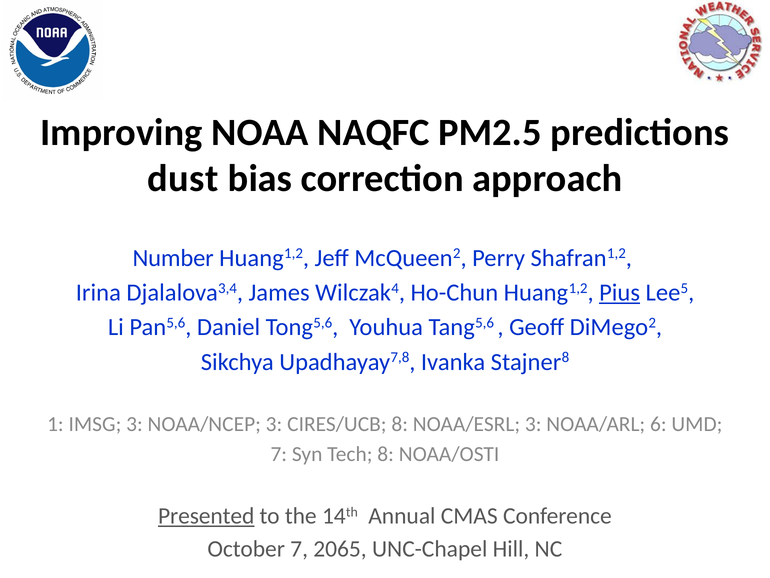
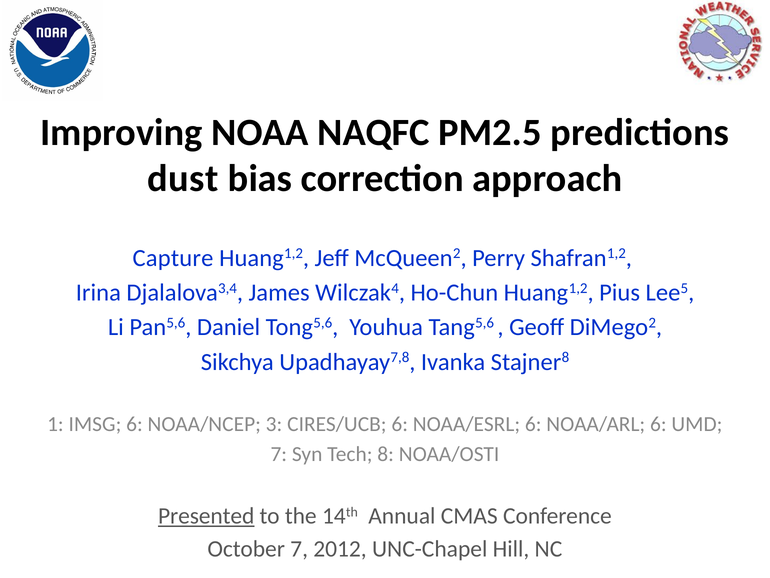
Number: Number -> Capture (173, 258)
Pius underline: present -> none (620, 292)
IMSG 3: 3 -> 6 (134, 424)
CIRES/UCB 8: 8 -> 6 (400, 424)
NOAA/ESRL 3: 3 -> 6 (533, 424)
2065: 2065 -> 2012 (340, 549)
